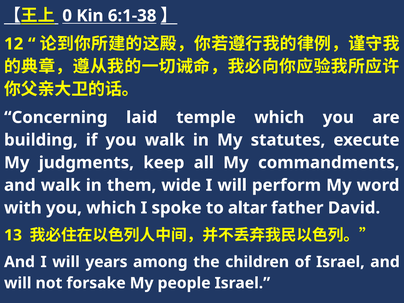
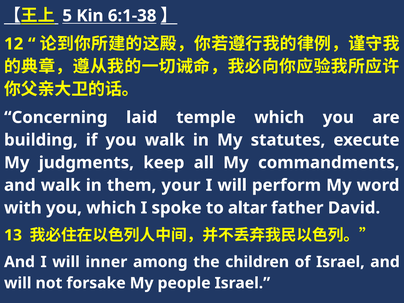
0: 0 -> 5 (67, 16)
wide: wide -> your (181, 185)
years: years -> inner (106, 262)
